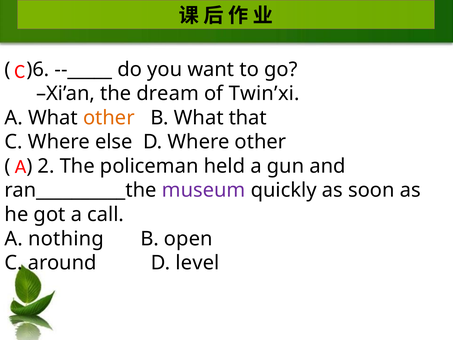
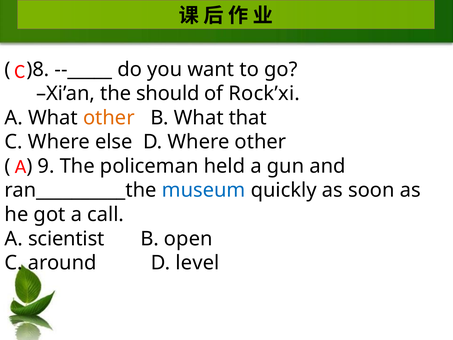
)6: )6 -> )8 (38, 69)
dream: dream -> should (168, 94)
Twin’xi: Twin’xi -> Rock’xi (264, 94)
2: 2 -> 9 (46, 166)
museum colour: purple -> blue (204, 190)
nothing: nothing -> scientist (66, 239)
